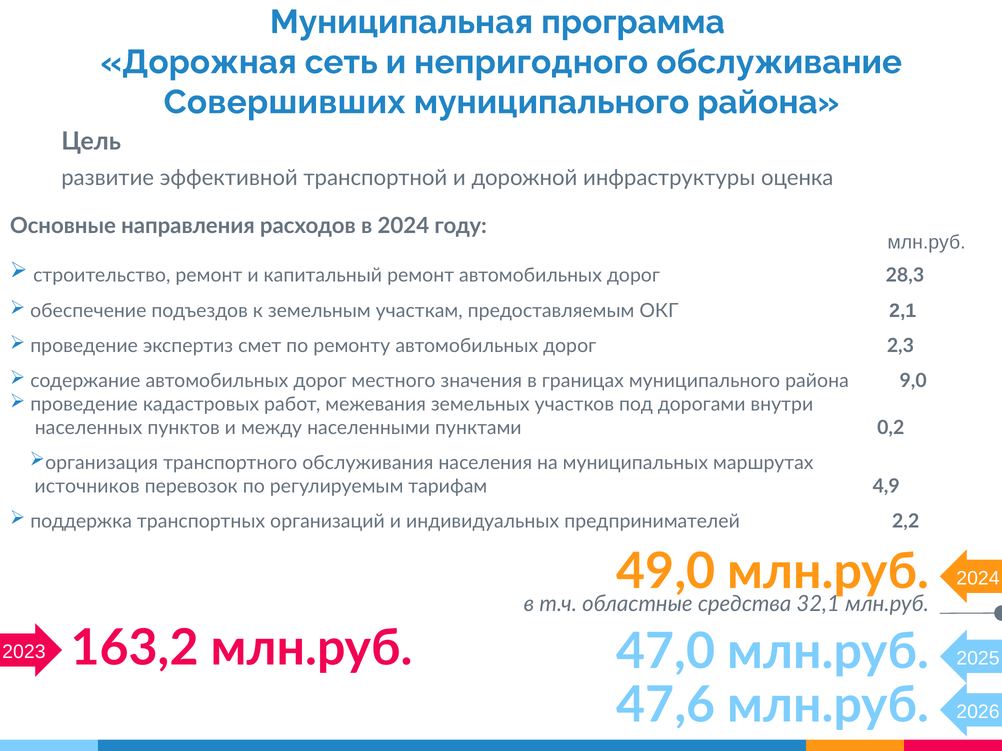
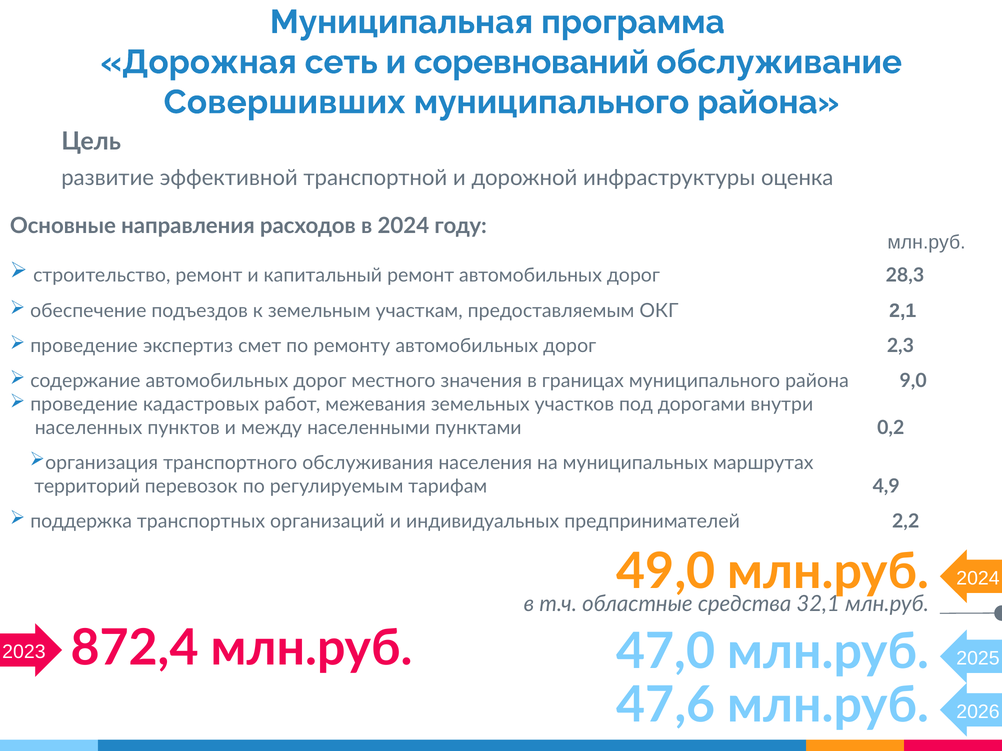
непригодного: непригодного -> соревнований (531, 62)
источников: источников -> территорий (87, 486)
163,2: 163,2 -> 872,4 (135, 649)
